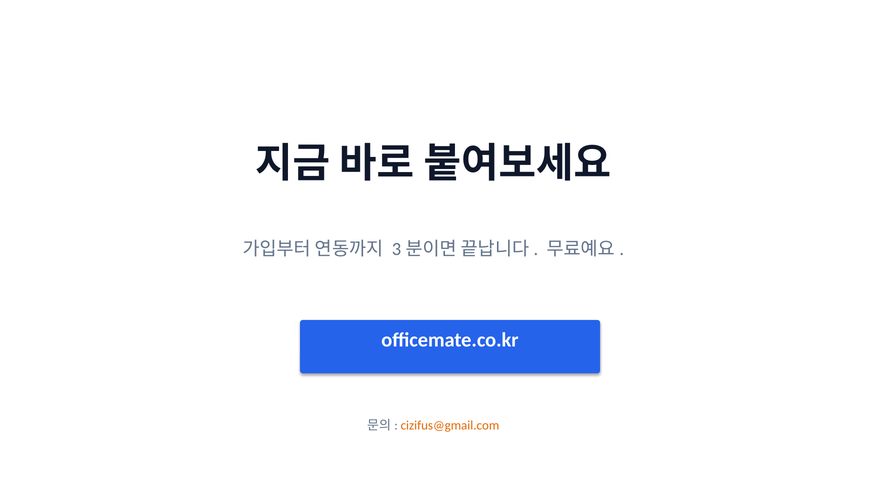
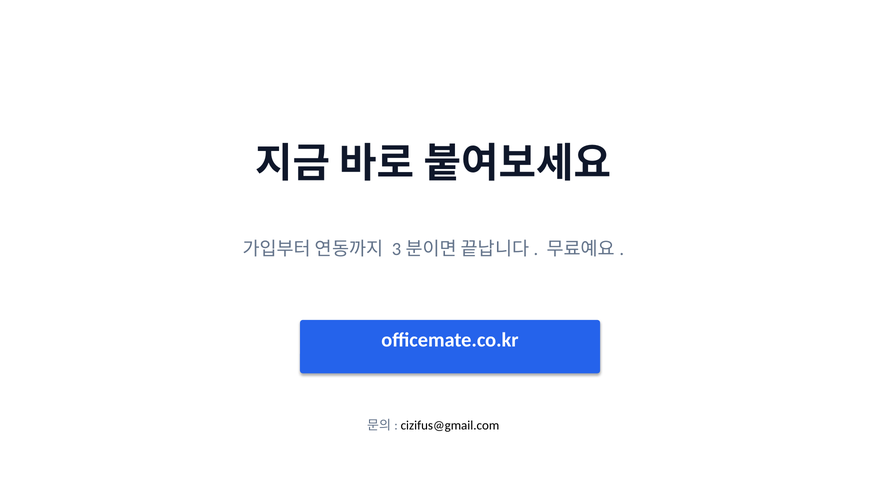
cizifus@gmail.com colour: orange -> black (450, 425)
